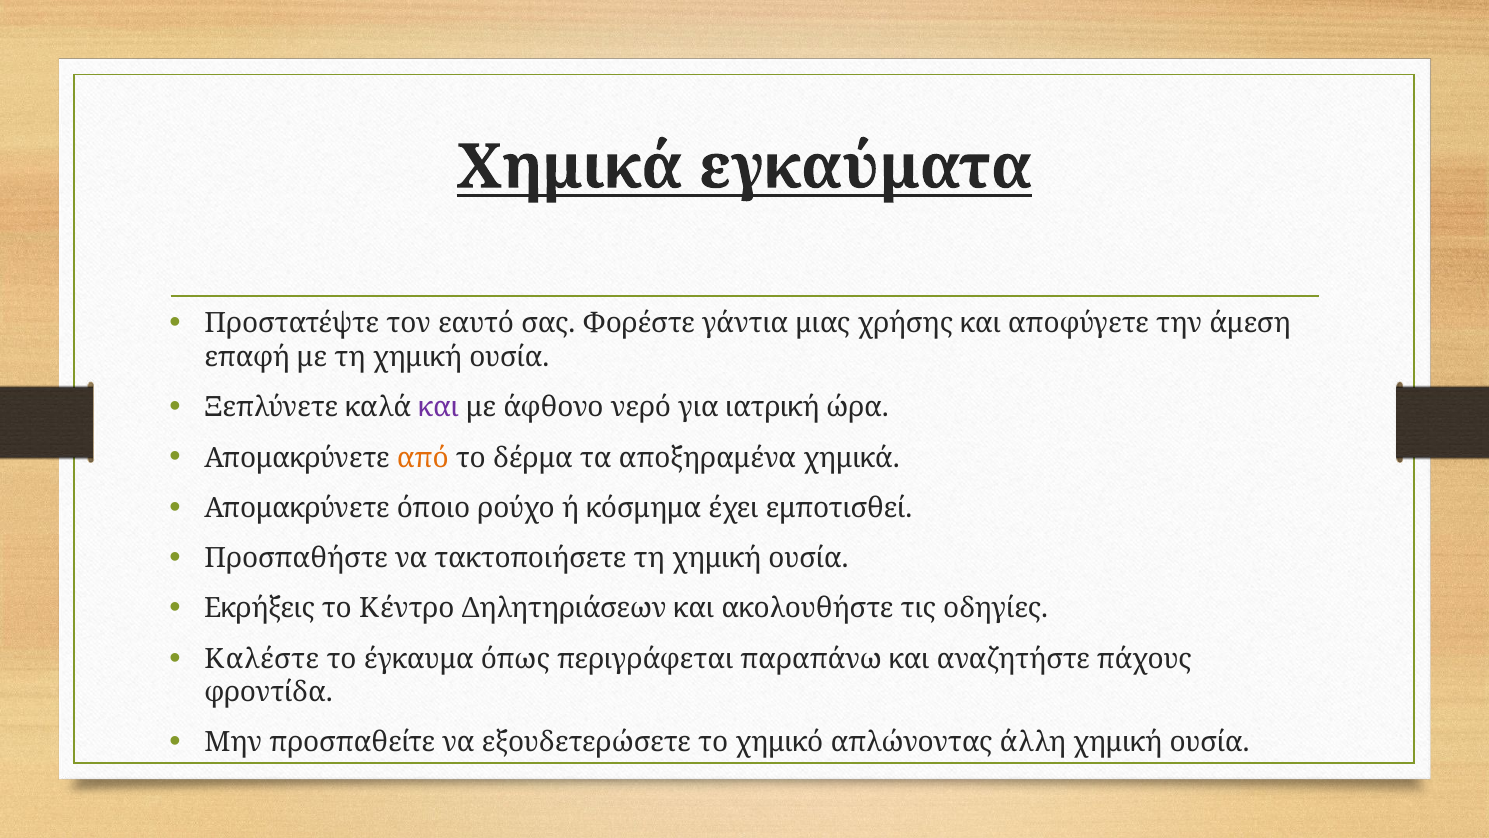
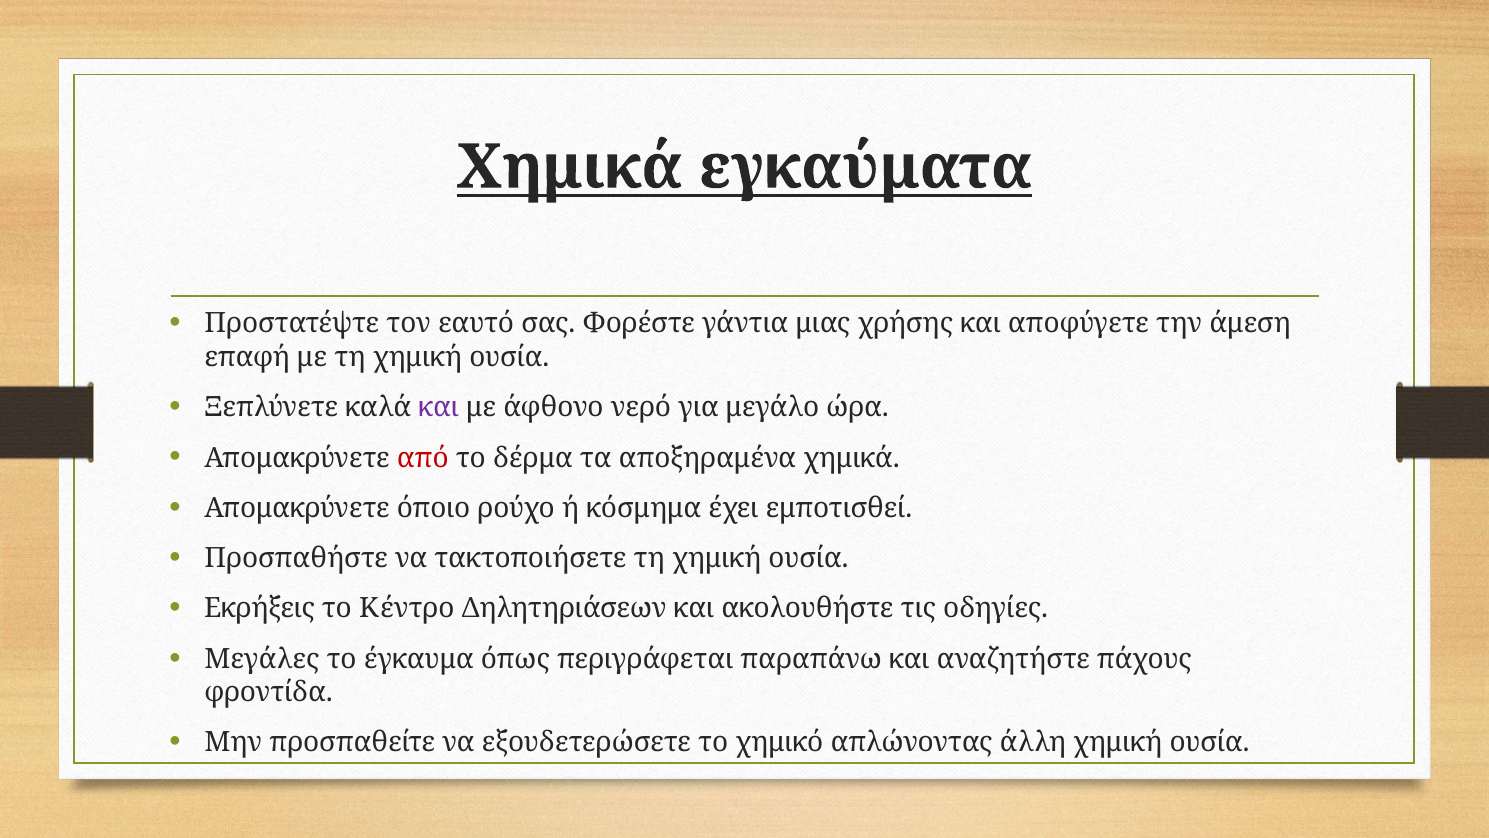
ιατρική: ιατρική -> μεγάλο (773, 407)
από colour: orange -> red (423, 458)
Καλέστε: Καλέστε -> Μεγάλες (262, 659)
